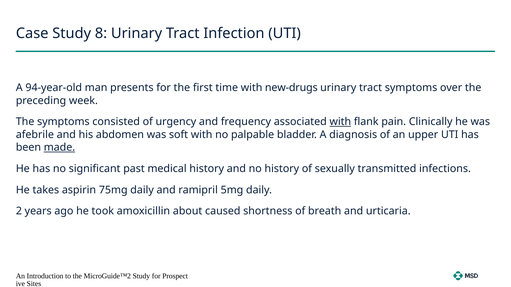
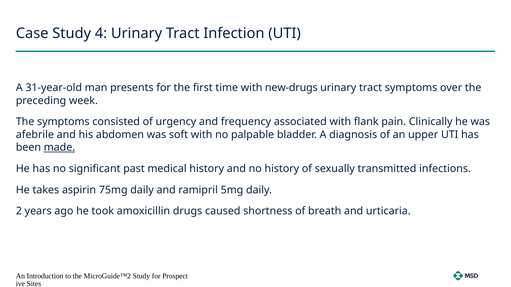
8: 8 -> 4 (101, 34)
94-year-old: 94-year-old -> 31-year-old (54, 88)
with underline: present -> none (340, 122)
about: about -> drugs (188, 211)
